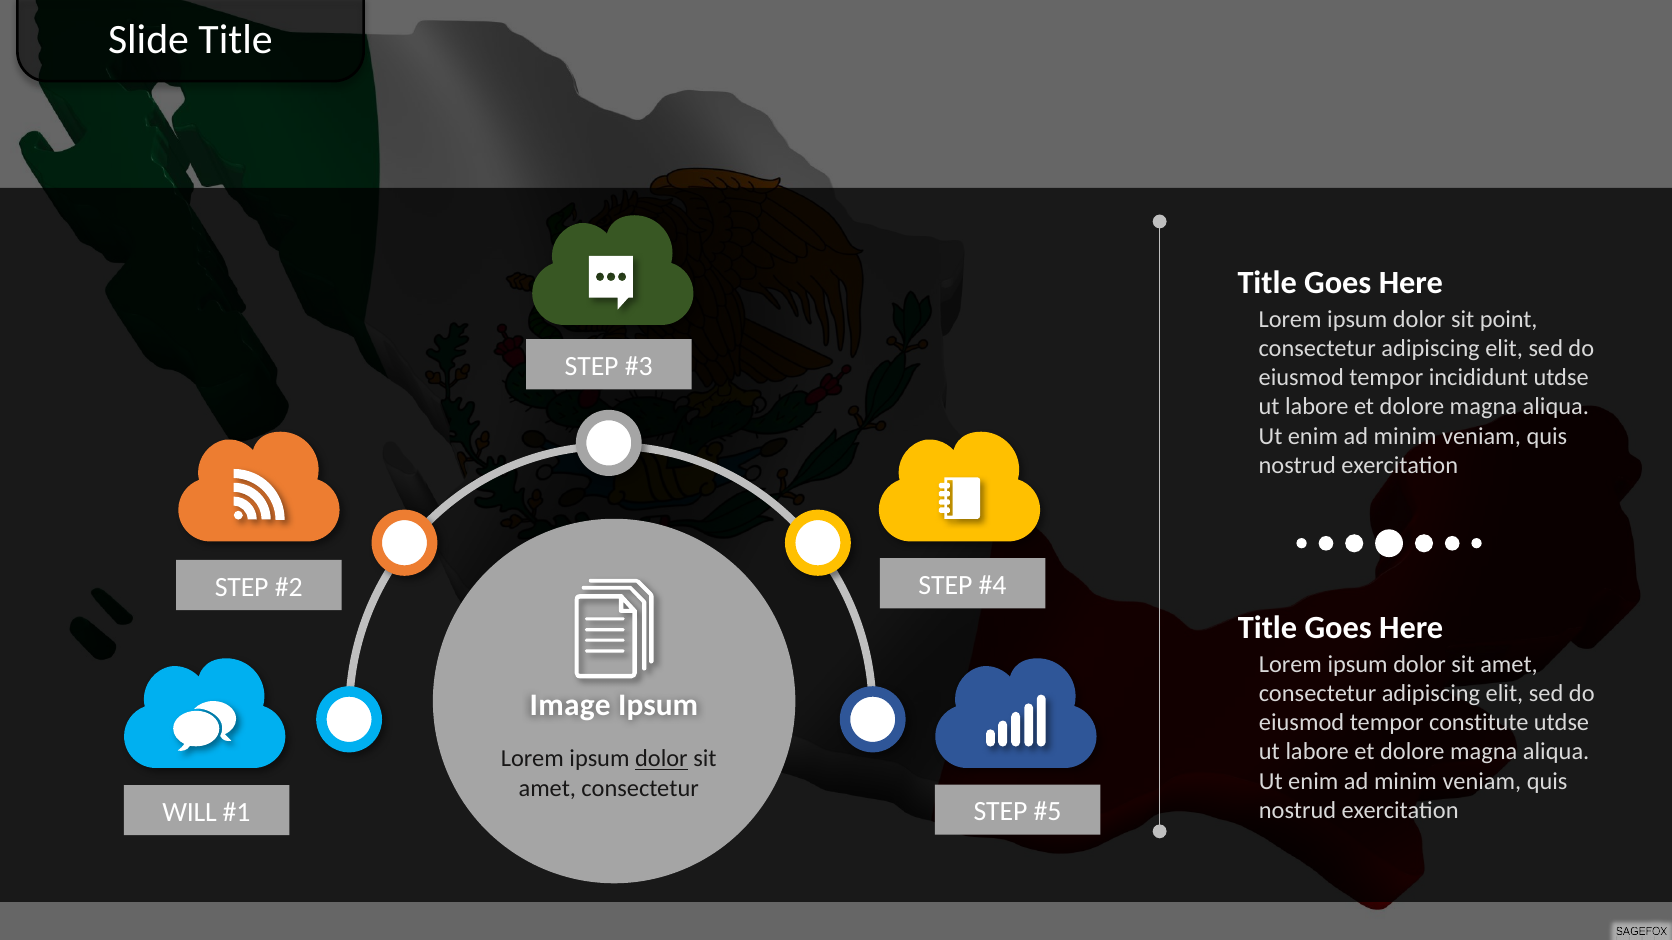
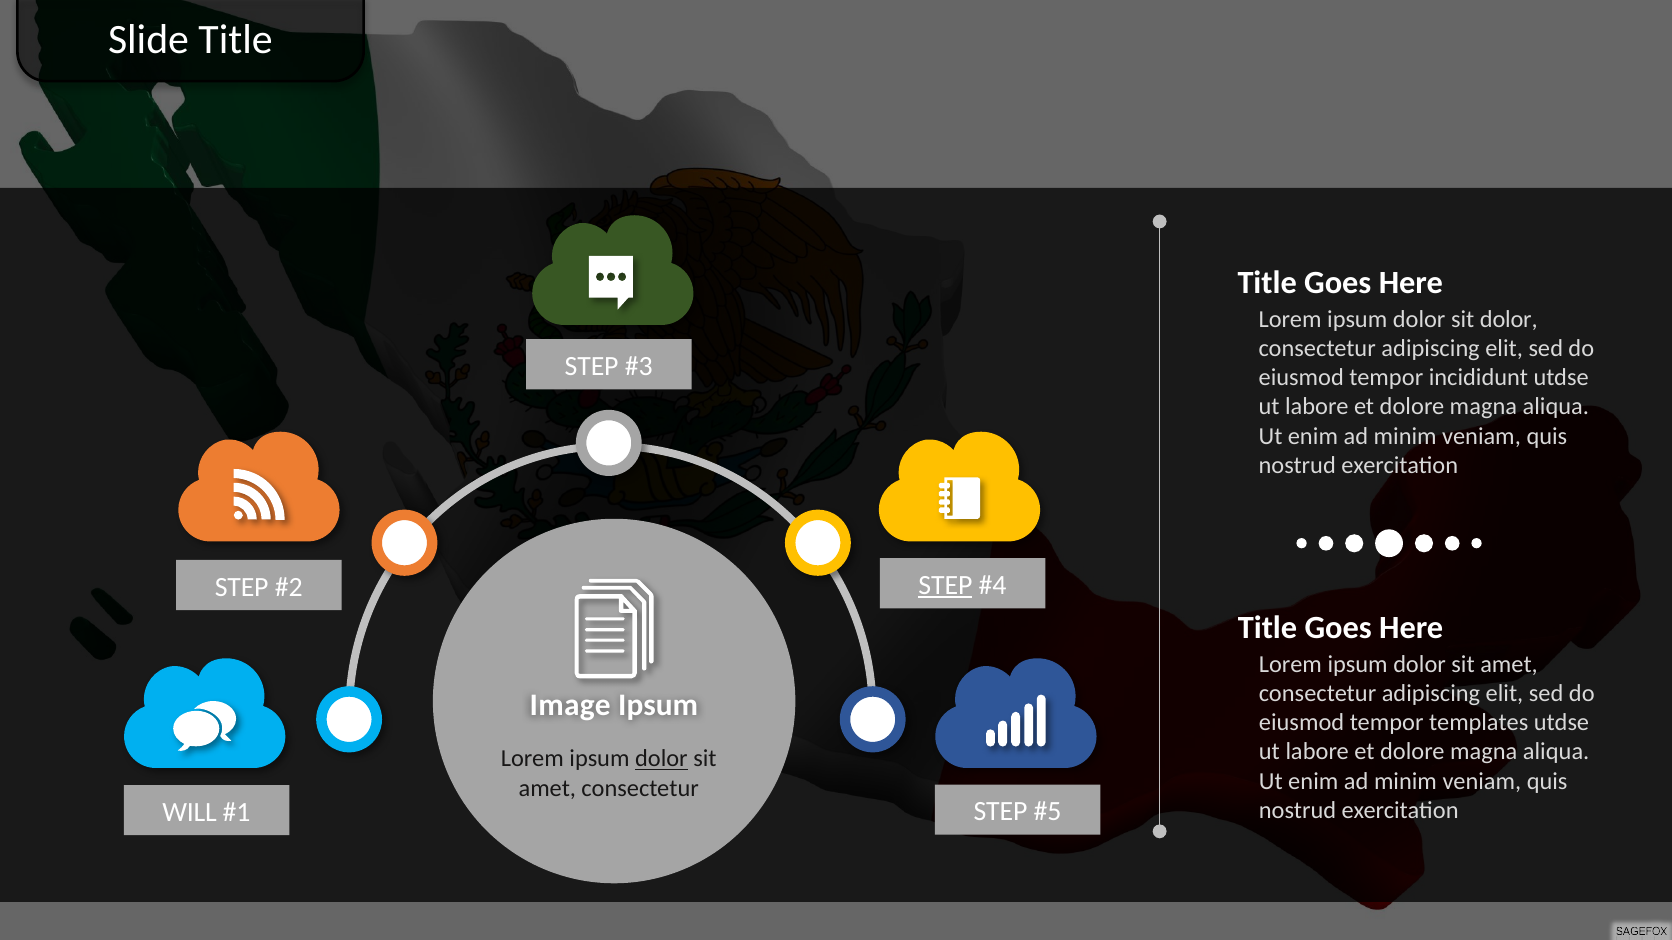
sit point: point -> dolor (1509, 319)
STEP underline: none -> present (945, 586)
constitute: constitute -> templates (1479, 723)
